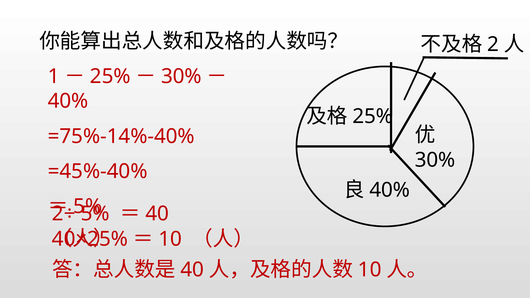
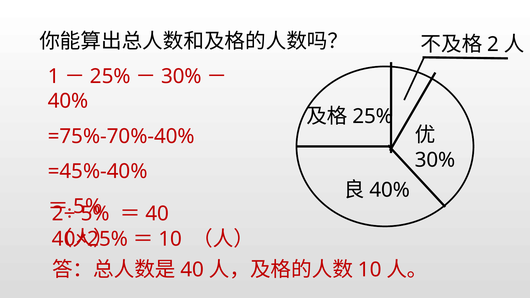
=75%-14%-40%: =75%-14%-40% -> =75%-70%-40% (121, 136)
